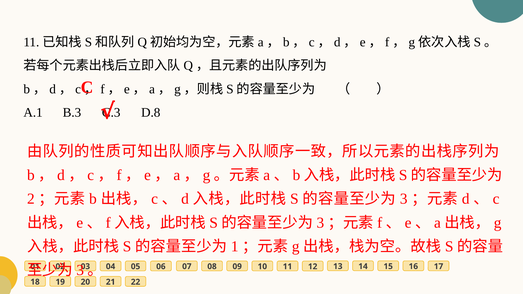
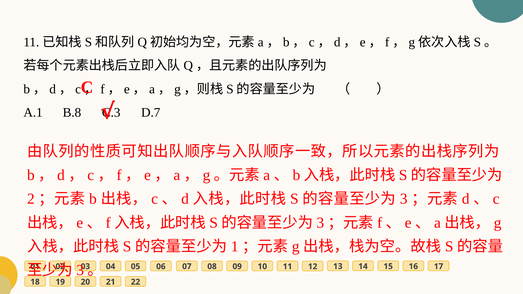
B.3: B.3 -> B.8 (72, 113)
D.8: D.8 -> D.7 (151, 113)
